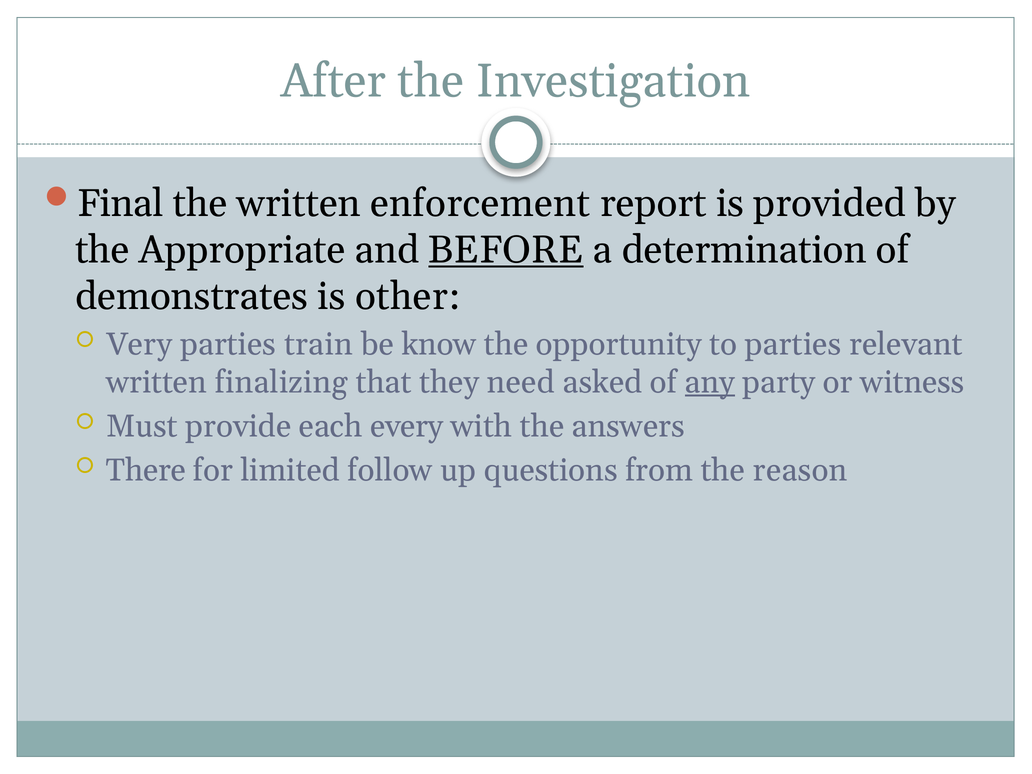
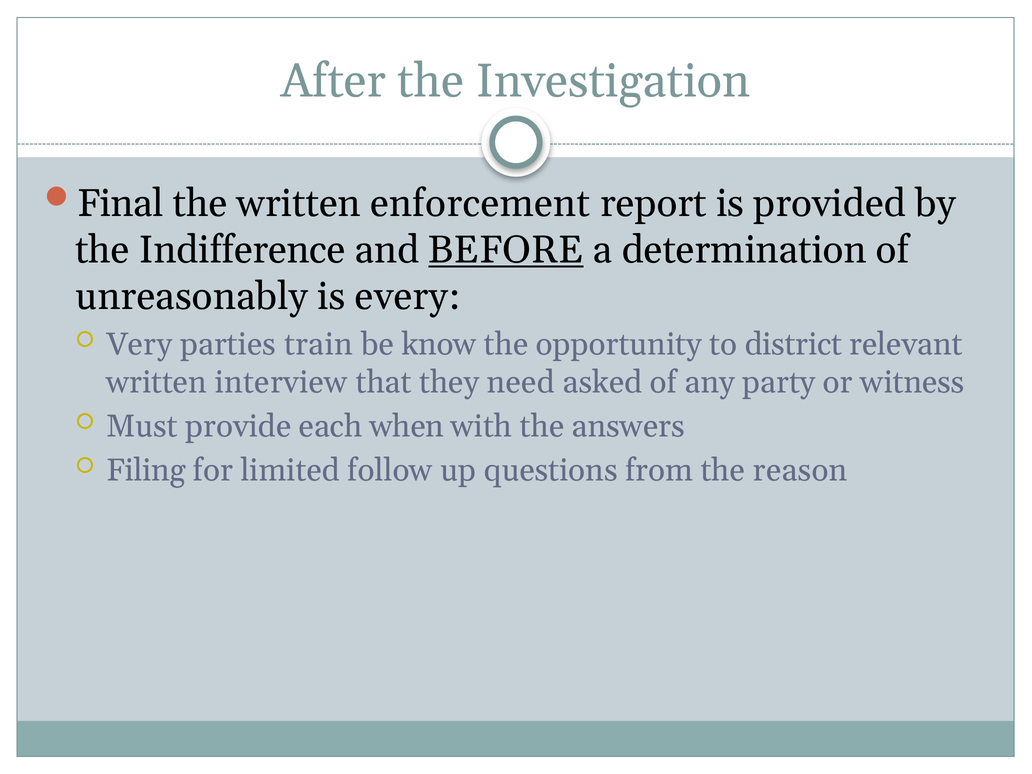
Appropriate: Appropriate -> Indifference (242, 250)
demonstrates: demonstrates -> unreasonably (191, 296)
other: other -> every (408, 296)
to parties: parties -> district (793, 344)
finalizing: finalizing -> interview (281, 382)
any underline: present -> none (710, 382)
every: every -> when (407, 426)
There: There -> Filing (146, 470)
